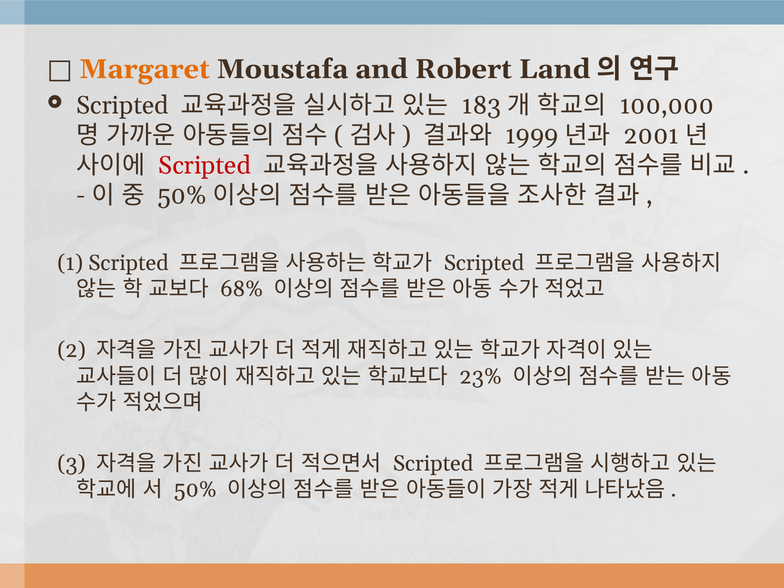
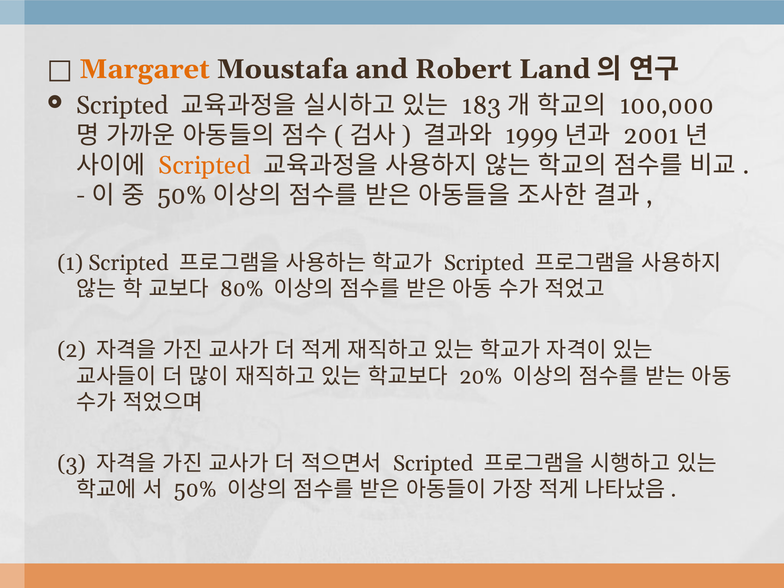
Scripted colour: red -> orange (205, 166)
68%: 68% -> 80% (242, 289)
23%: 23% -> 20% (481, 376)
